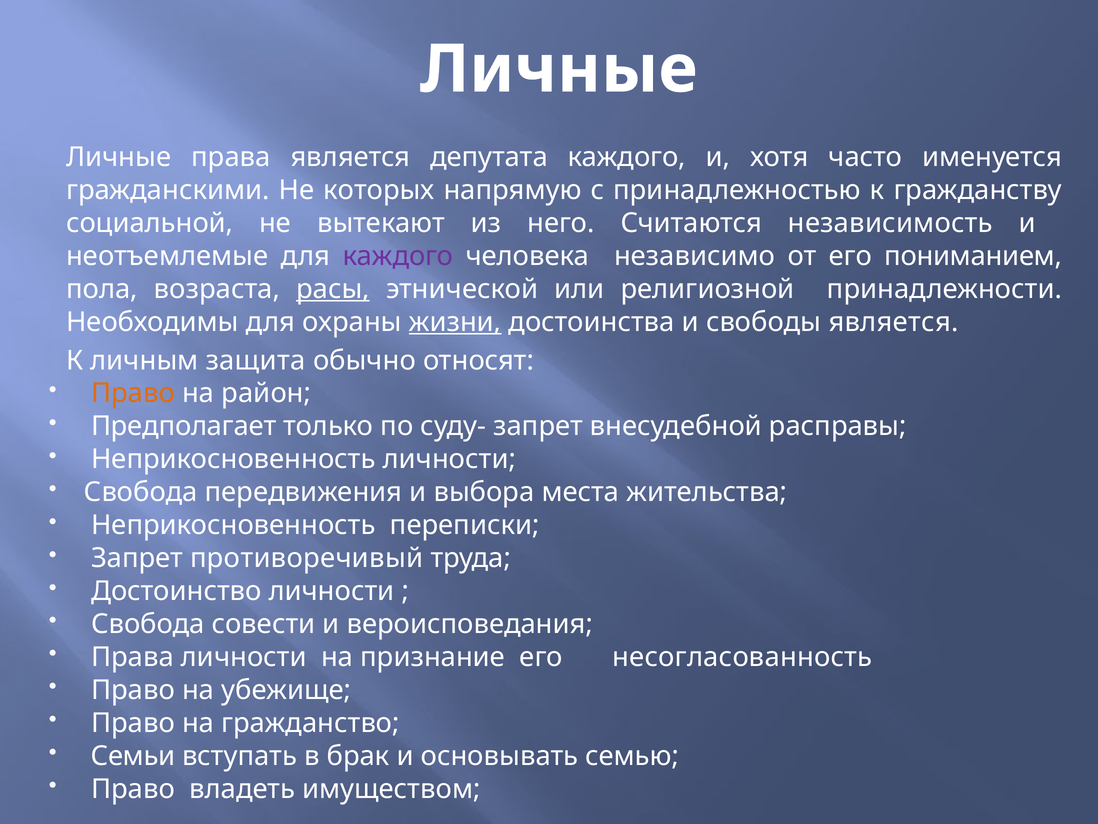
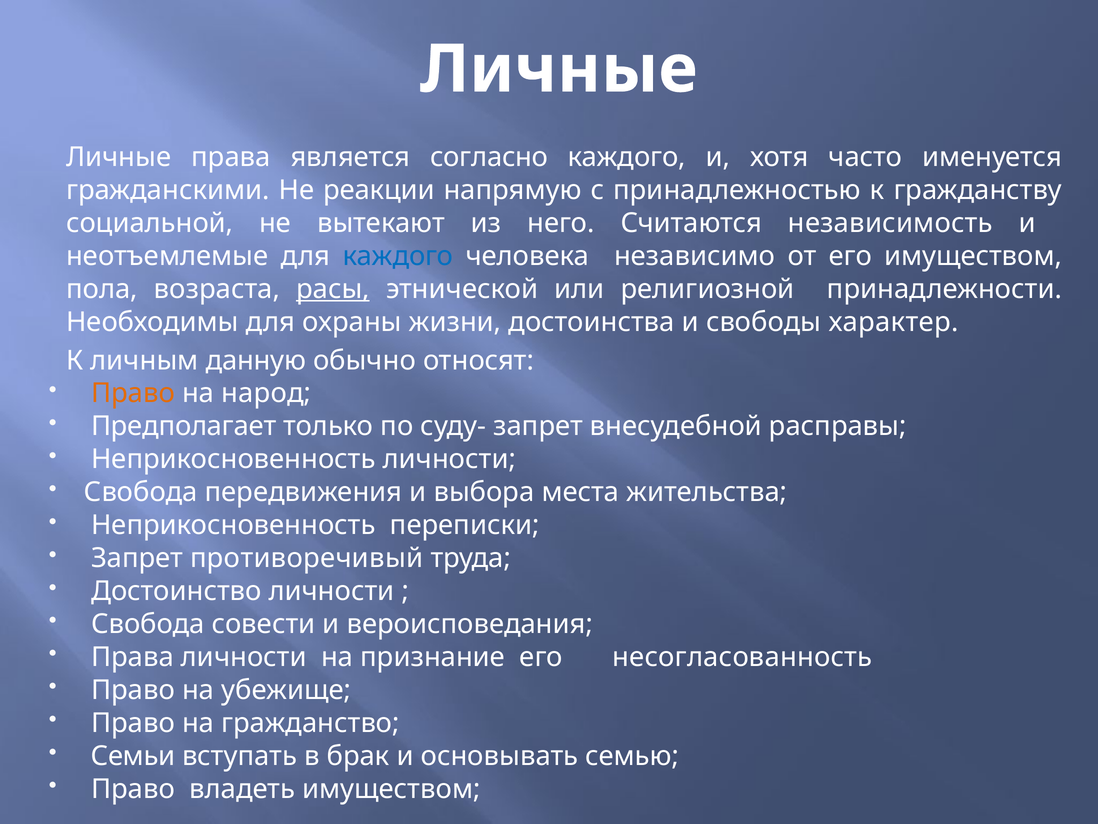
депутата: депутата -> согласно (489, 157)
которых: которых -> реакции (379, 190)
каждого colour: purple -> blue (398, 256)
его пониманием: пониманием -> имуществом (973, 256)
жизни underline: present -> none (455, 322)
свободы является: является -> характер (894, 322)
защита: защита -> данную (256, 360)
район: район -> народ (266, 393)
